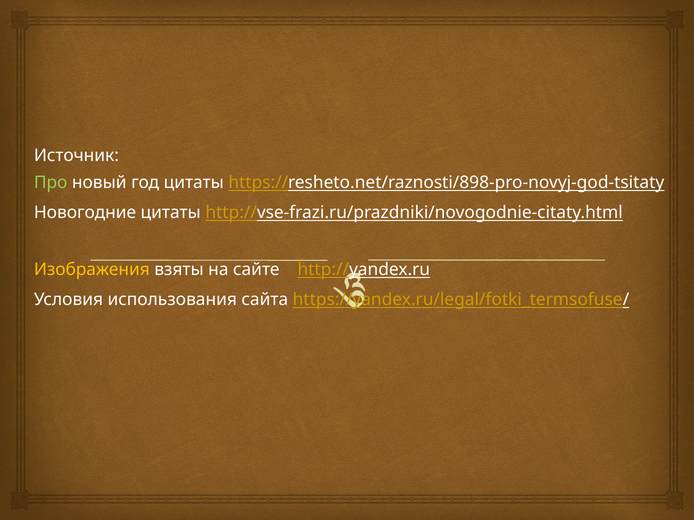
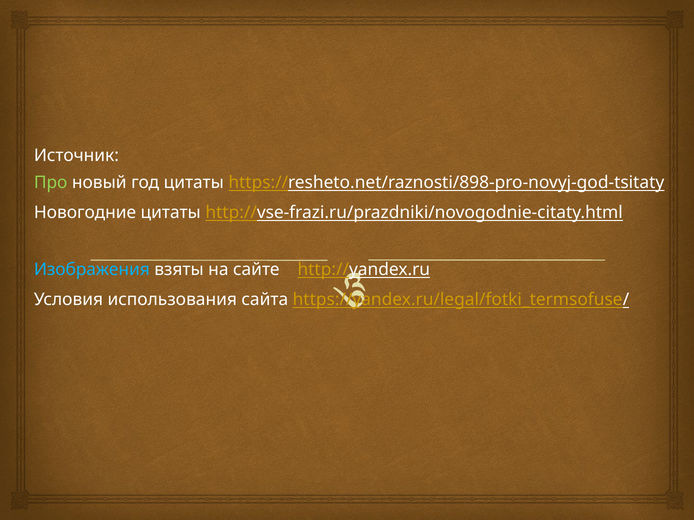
Изображения colour: yellow -> light blue (92, 270)
